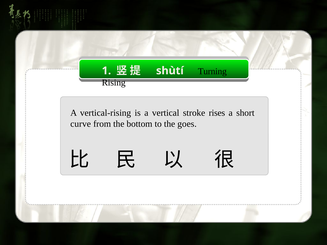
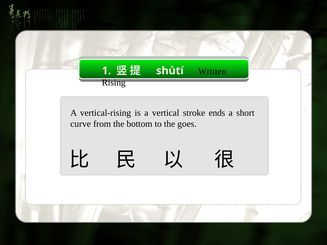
Turning: Turning -> Written (212, 71)
rises: rises -> ends (217, 113)
